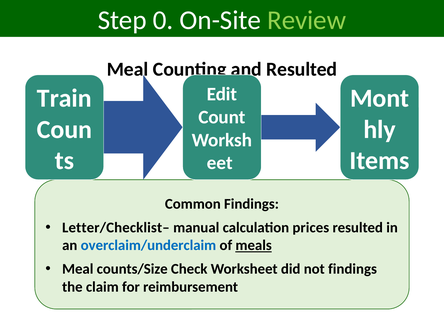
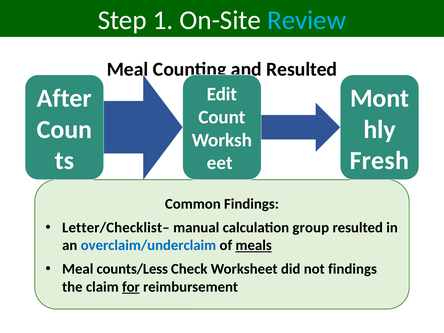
0: 0 -> 1 (163, 20)
Review colour: light green -> light blue (307, 20)
Train: Train -> After (64, 98)
Items: Items -> Fresh (379, 161)
prices: prices -> group (311, 228)
counts/Size: counts/Size -> counts/Less (132, 269)
for underline: none -> present (131, 287)
